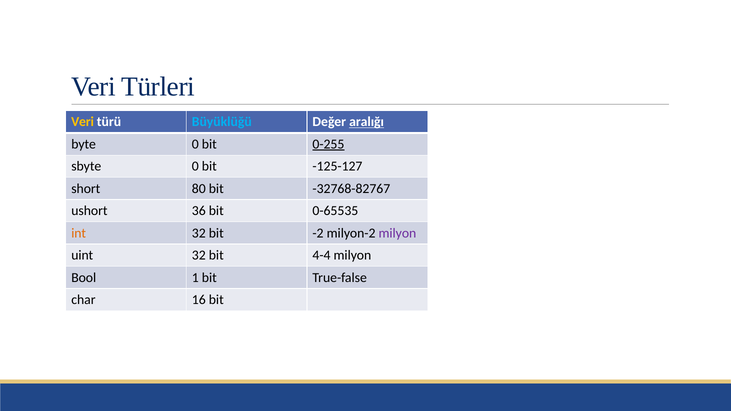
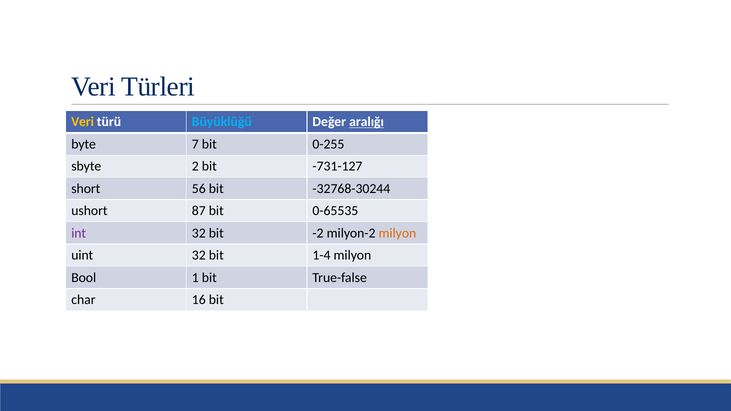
byte 0: 0 -> 7 (195, 144)
0-255 underline: present -> none (328, 144)
sbyte 0: 0 -> 2 (195, 166)
-125-127: -125-127 -> -731-127 (337, 166)
80: 80 -> 56 (199, 189)
-32768-82767: -32768-82767 -> -32768-30244 (351, 189)
36: 36 -> 87 (199, 211)
int colour: orange -> purple (79, 233)
milyon colour: purple -> orange (397, 233)
4-4: 4-4 -> 1-4 (321, 255)
